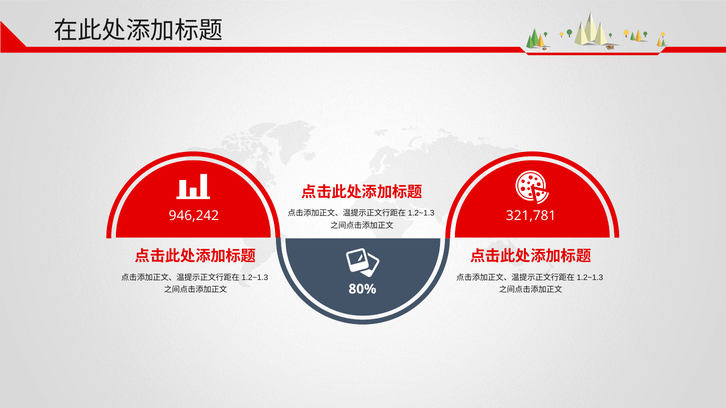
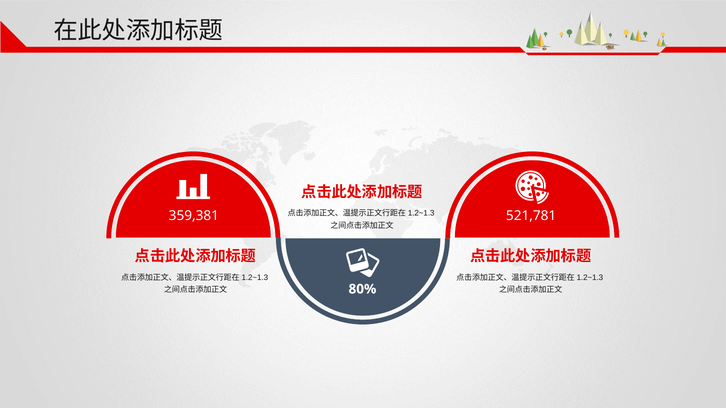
946,242: 946,242 -> 359,381 (194, 216)
321,781: 321,781 -> 521,781 (531, 216)
